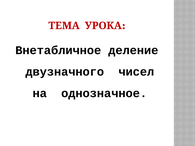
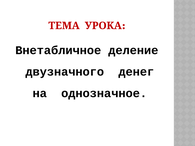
чисел: чисел -> денег (136, 72)
